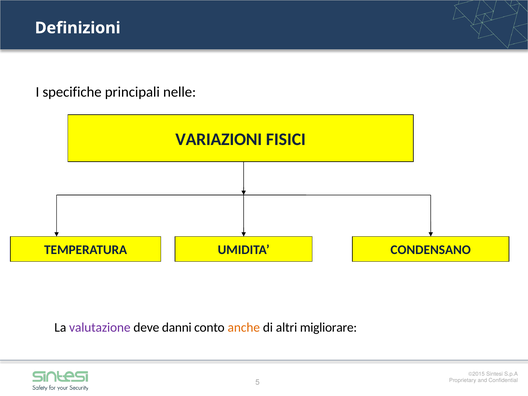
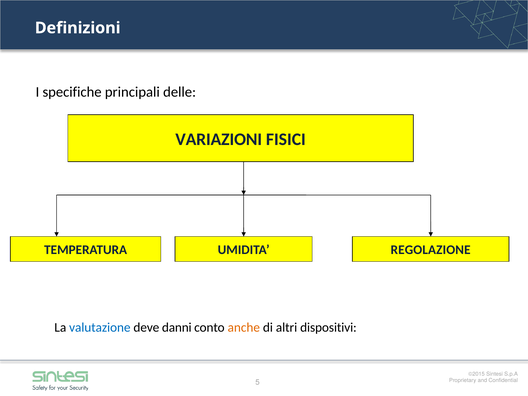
nelle: nelle -> delle (180, 92)
CONDENSANO: CONDENSANO -> REGOLAZIONE (431, 250)
valutazione colour: purple -> blue (100, 327)
migliorare: migliorare -> dispositivi (328, 327)
